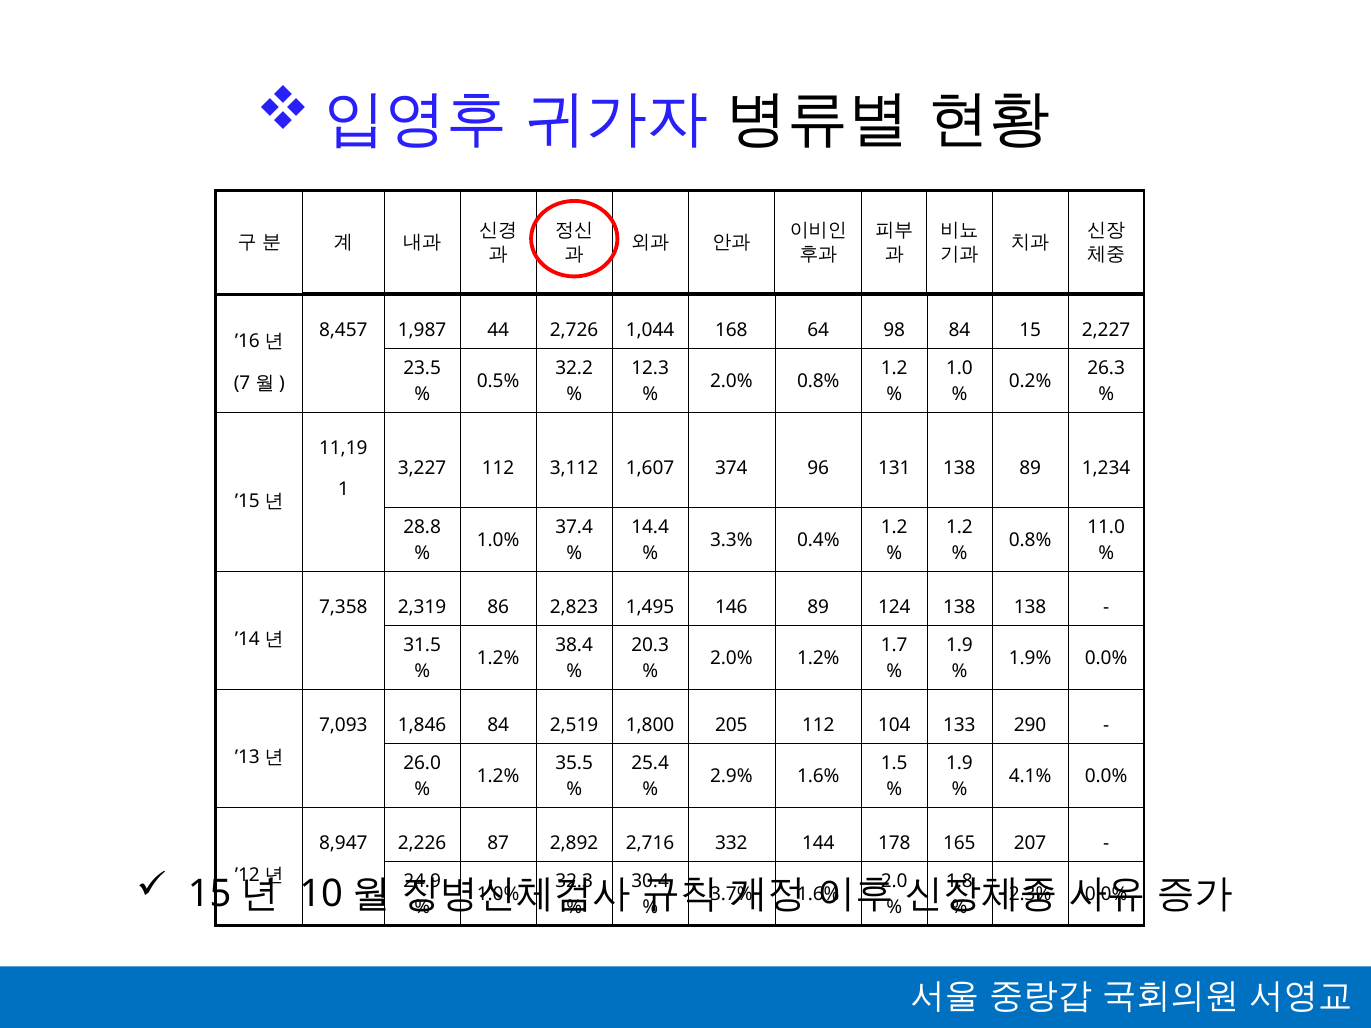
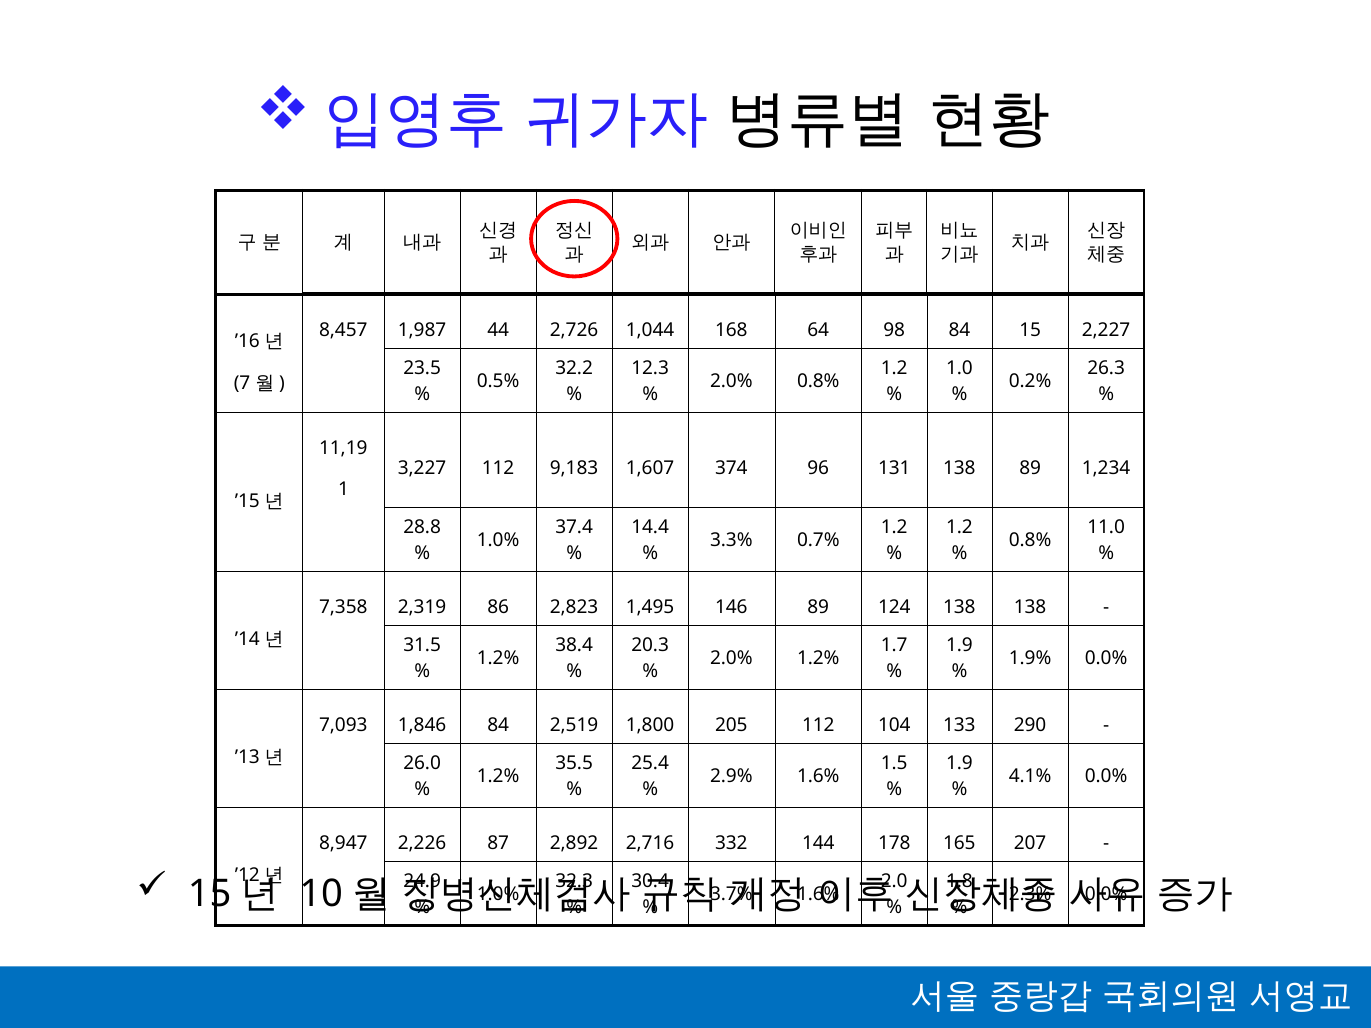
3,112: 3,112 -> 9,183 (574, 469)
0.4%: 0.4% -> 0.7% (818, 541)
